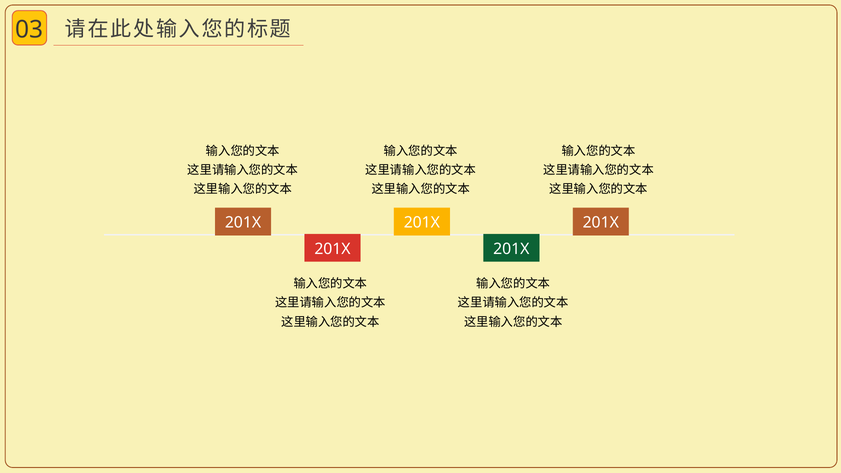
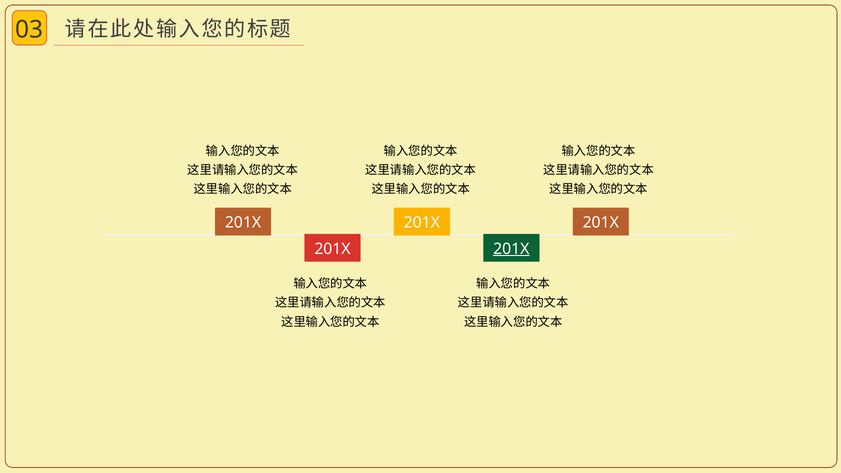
201X underline: none -> present (511, 249)
